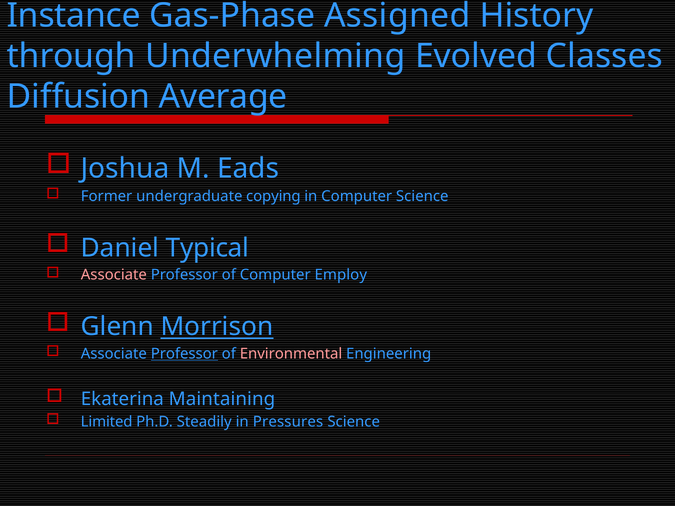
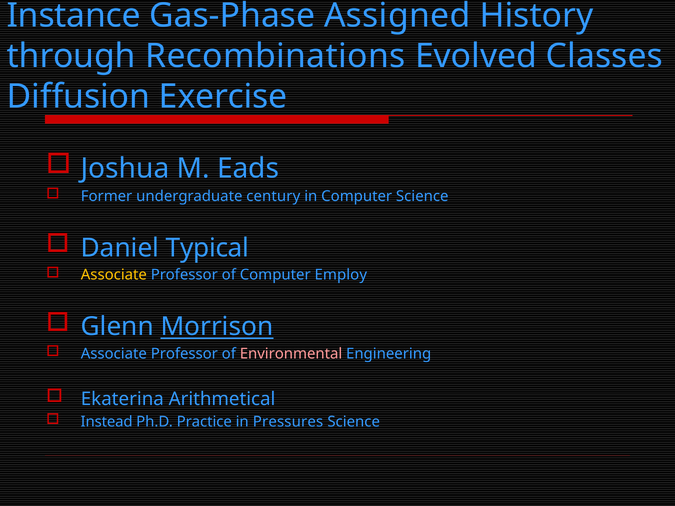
Underwhelming: Underwhelming -> Recombinations (275, 56)
Average: Average -> Exercise (223, 97)
copying: copying -> century (273, 196)
Associate colour: pink -> yellow (114, 275)
Professor underline: present -> none (184, 354)
Maintaining: Maintaining -> Arithmetical (222, 399)
Limited: Limited -> Instead (107, 422)
Steadily: Steadily -> Practice (204, 422)
